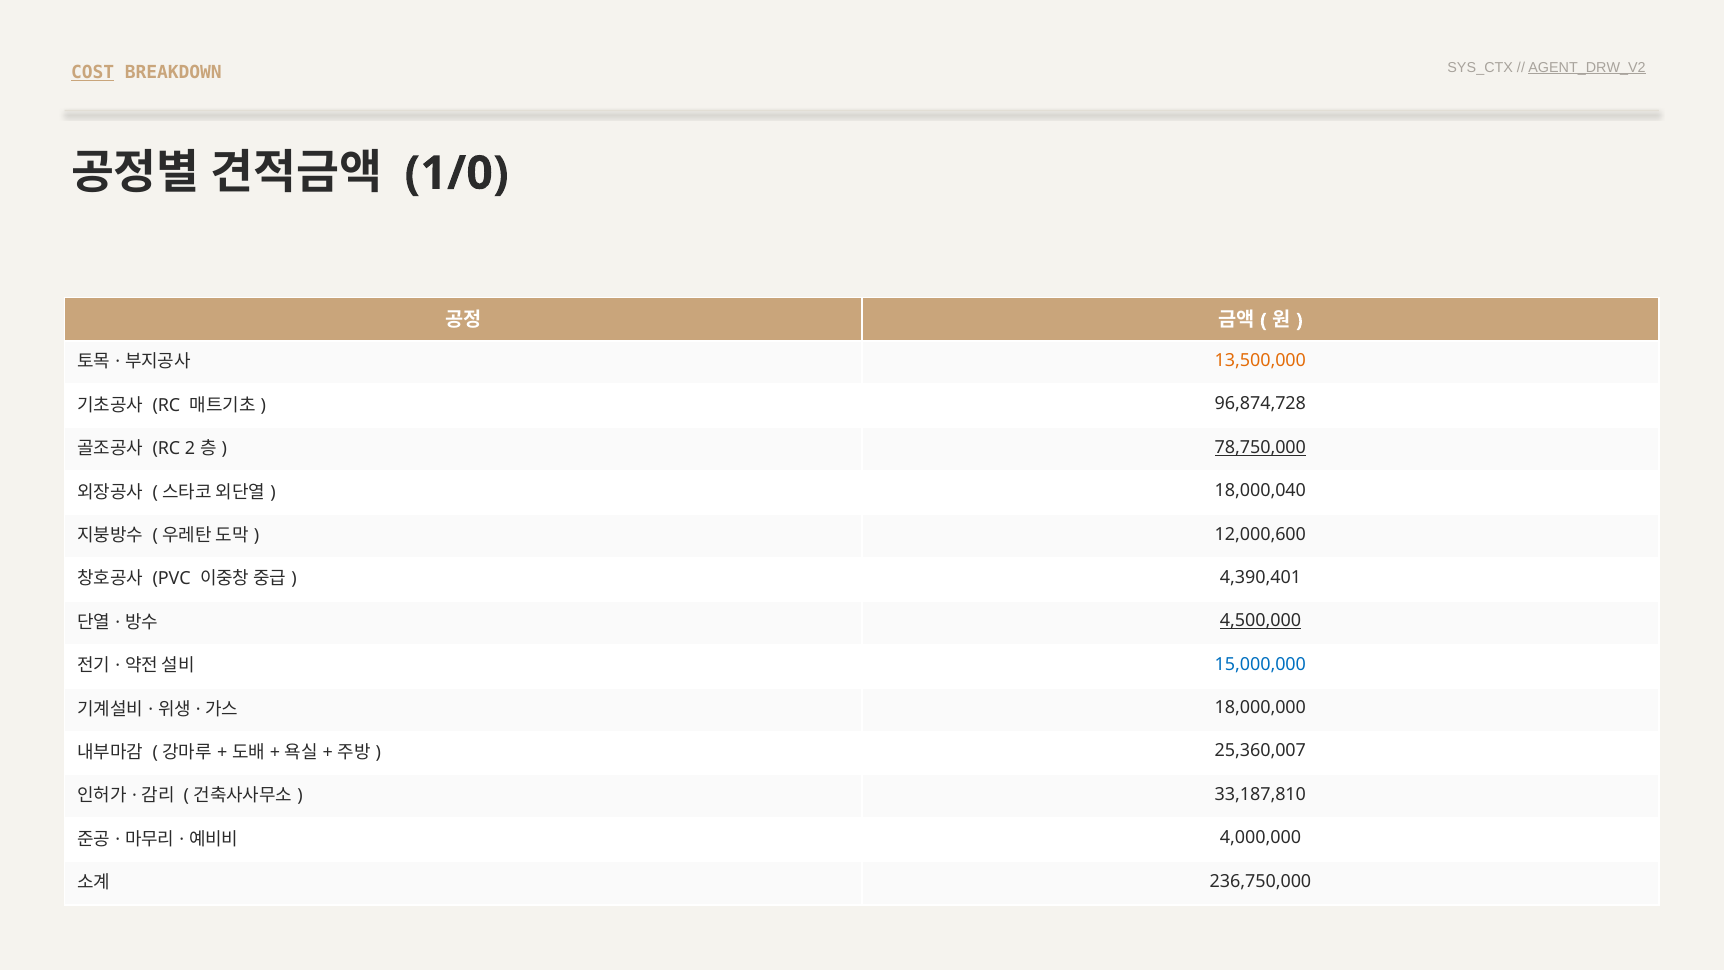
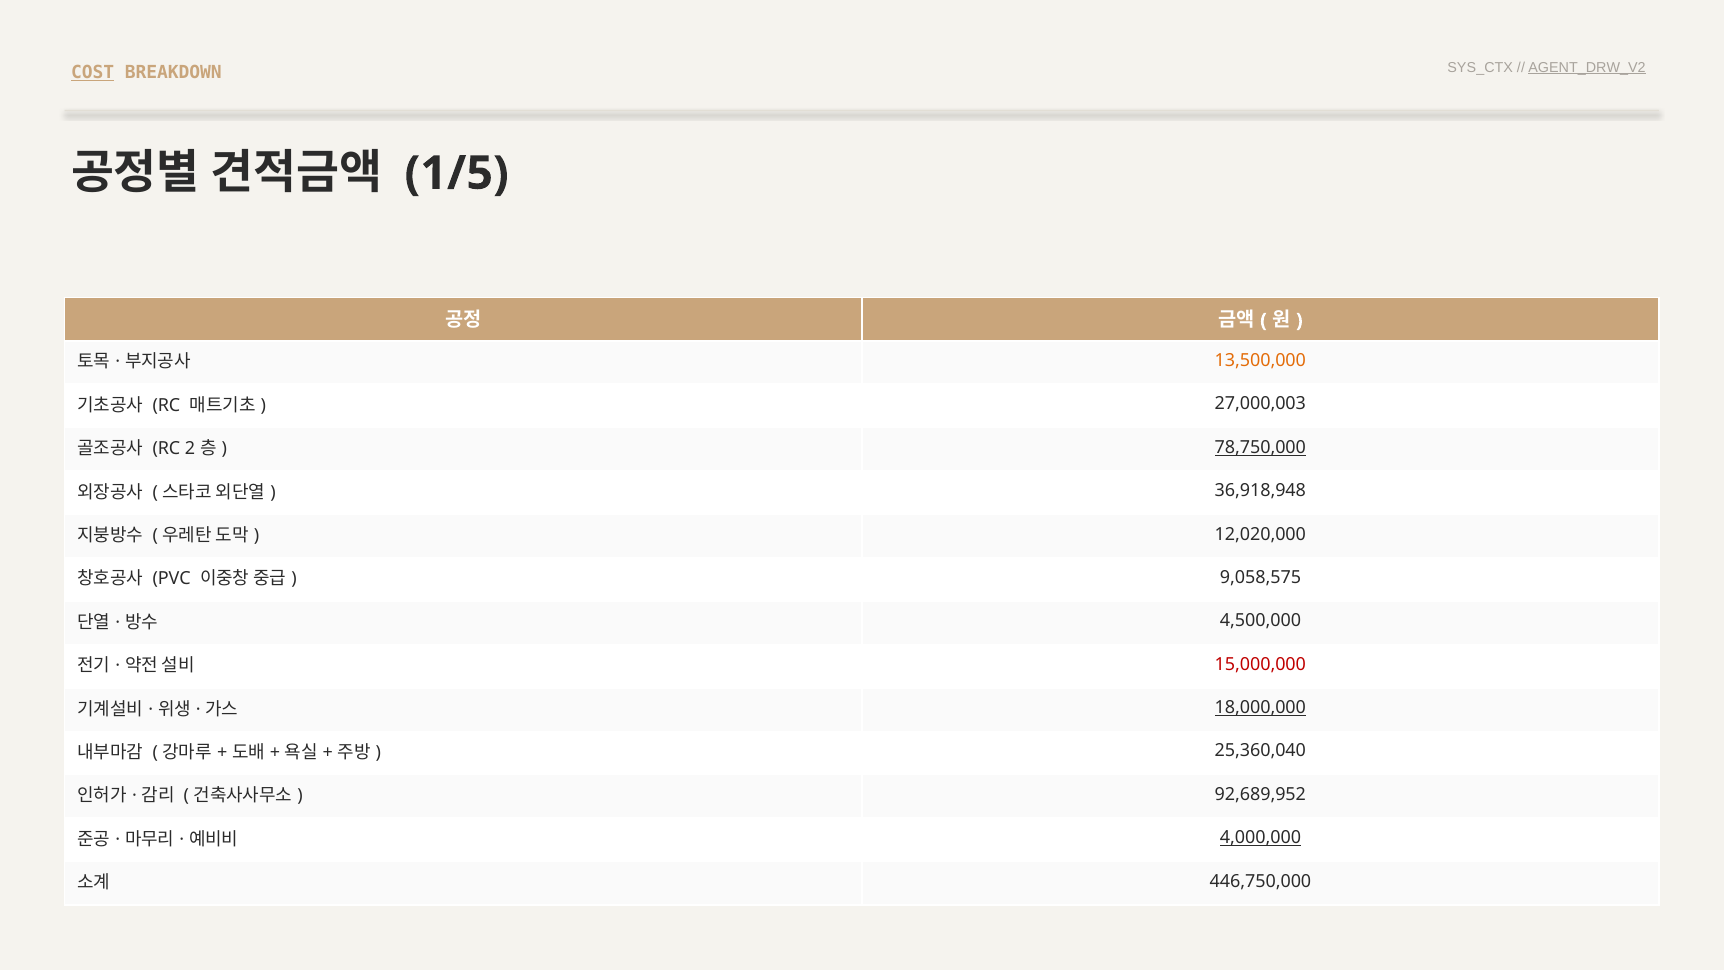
1/0: 1/0 -> 1/5 (457, 173)
96,874,728: 96,874,728 -> 27,000,003 (1260, 404)
18,000,040: 18,000,040 -> 36,918,948 (1260, 491)
12,000,600: 12,000,600 -> 12,020,000 (1260, 534)
4,390,401: 4,390,401 -> 9,058,575 (1260, 577)
4,500,000 underline: present -> none (1260, 621)
15,000,000 colour: blue -> red (1260, 664)
18,000,000 underline: none -> present (1260, 707)
25,360,007: 25,360,007 -> 25,360,040 (1260, 751)
33,187,810: 33,187,810 -> 92,689,952 (1260, 794)
4,000,000 underline: none -> present (1260, 838)
236,750,000: 236,750,000 -> 446,750,000 (1260, 881)
